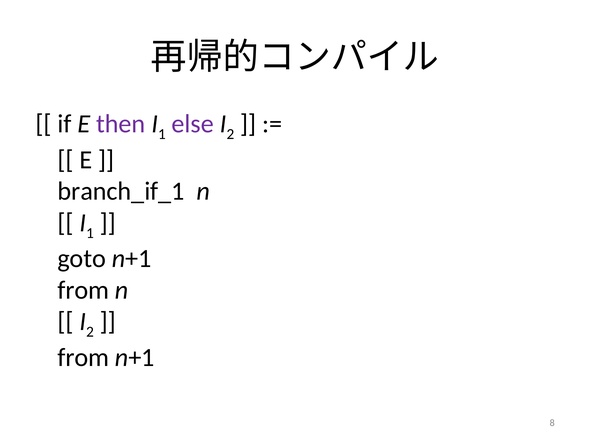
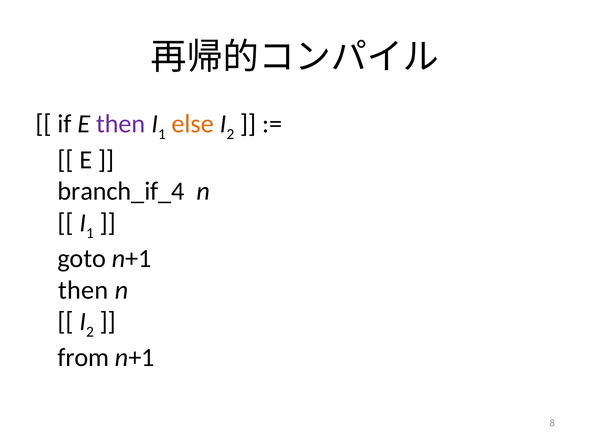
else colour: purple -> orange (193, 124)
branch_if_1: branch_if_1 -> branch_if_4 (121, 191)
from: from -> then (83, 290)
